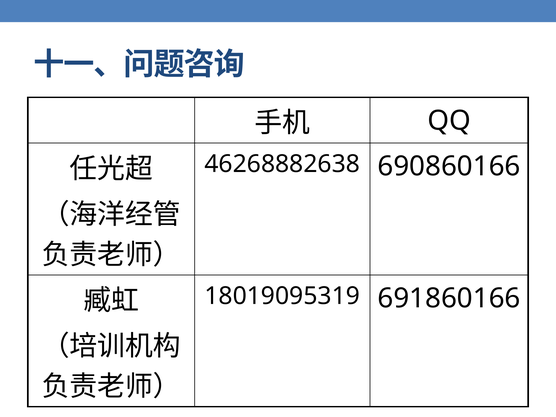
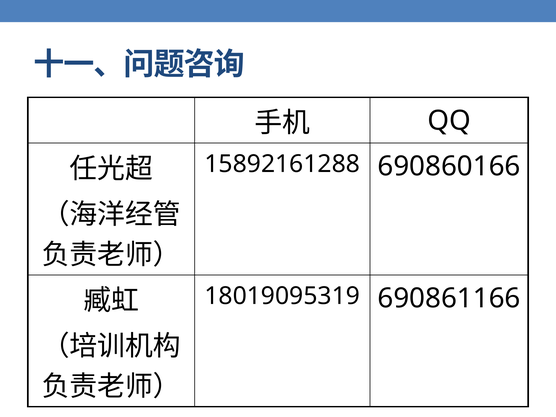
46268882638: 46268882638 -> 15892161288 (282, 164)
691860166: 691860166 -> 690861166 (449, 298)
